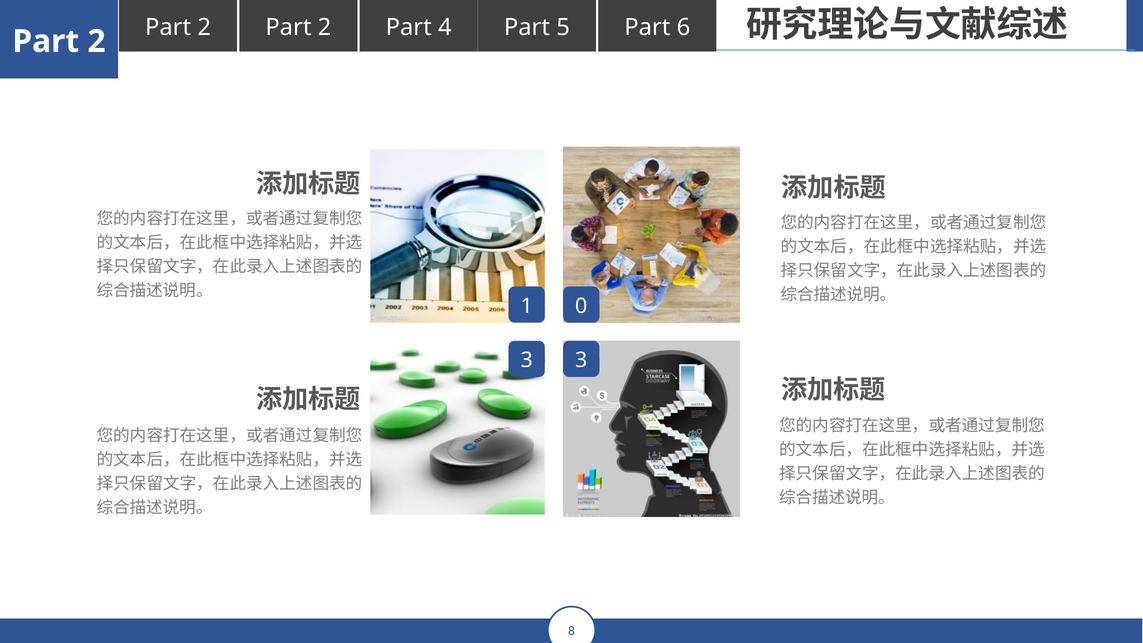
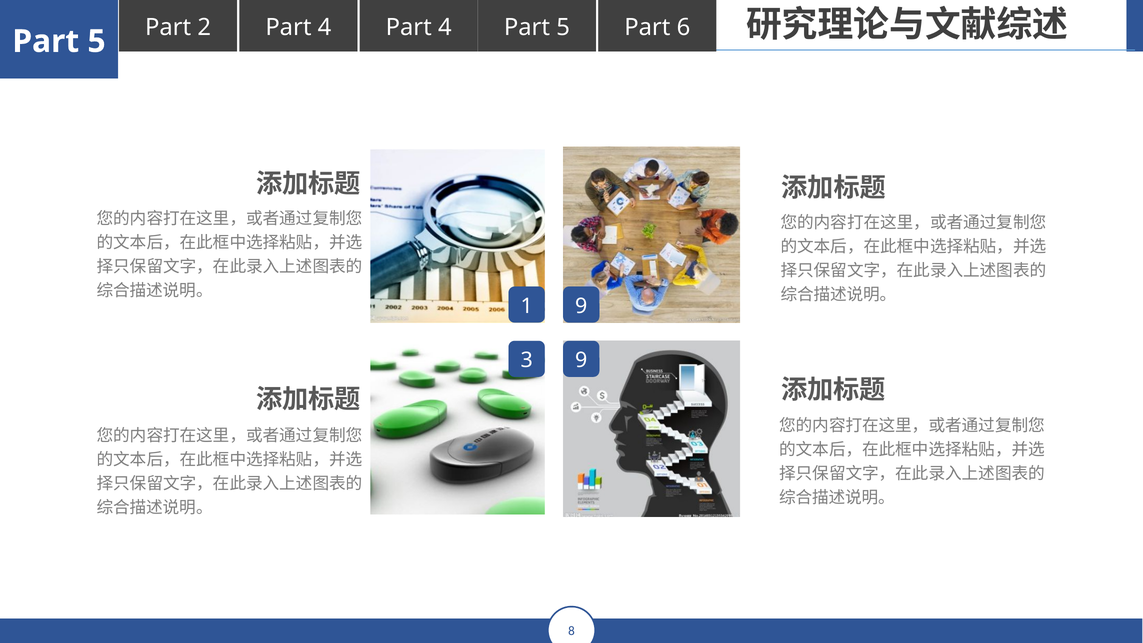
2: 2 -> 4 (325, 27)
2: 2 -> 5 (97, 41)
1 0: 0 -> 9 (581, 306)
3 3: 3 -> 9 (581, 360)
